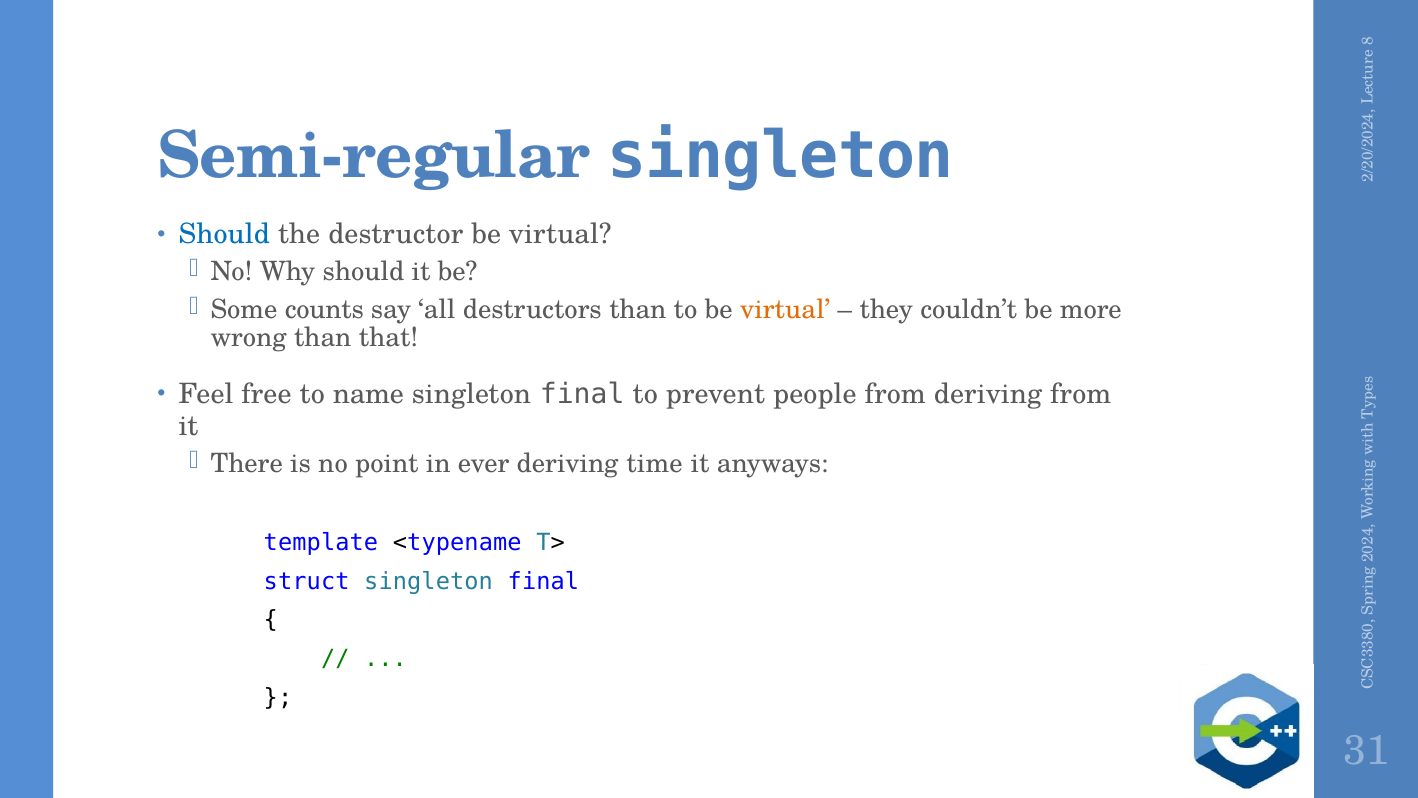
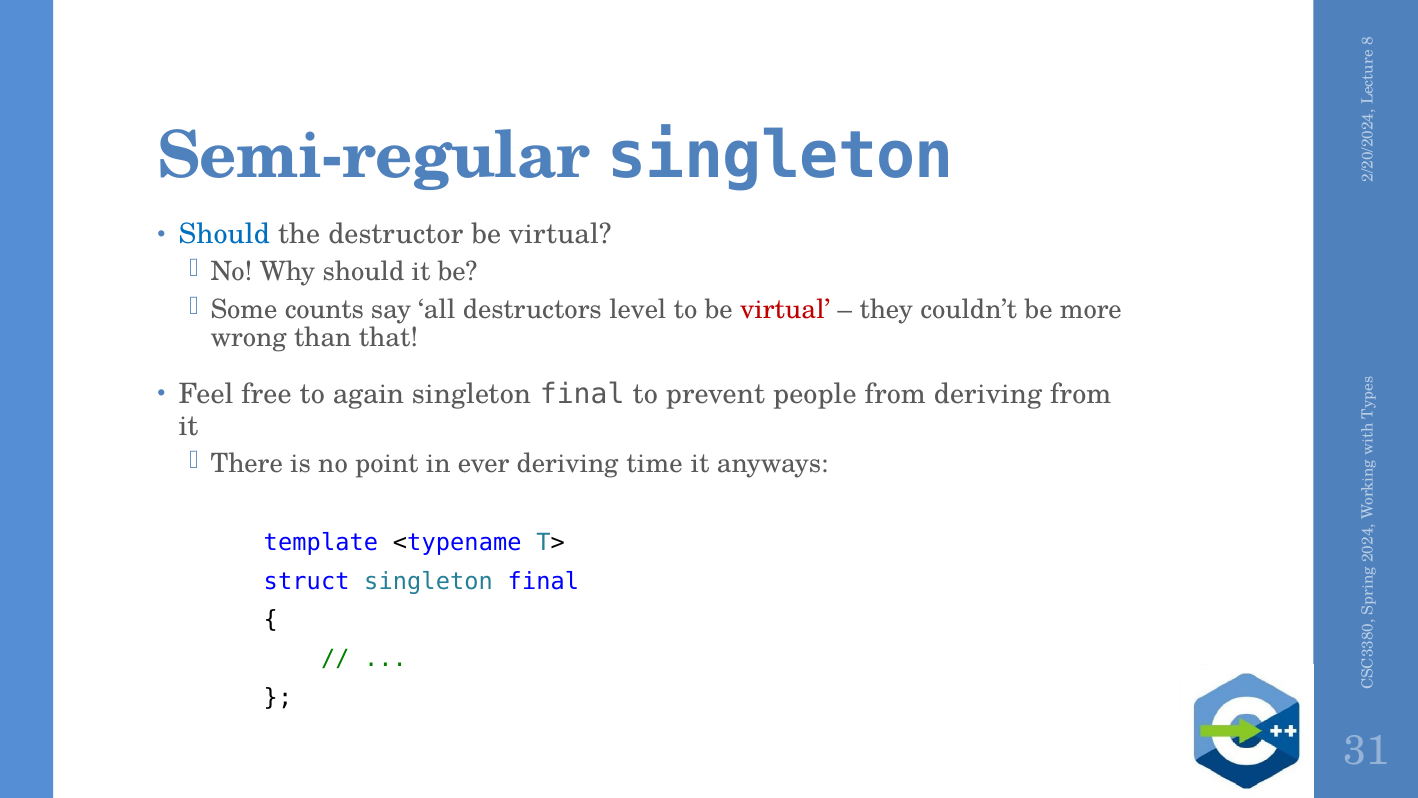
destructors than: than -> level (638, 309)
virtual colour: orange -> red (785, 309)
name: name -> again (368, 394)
